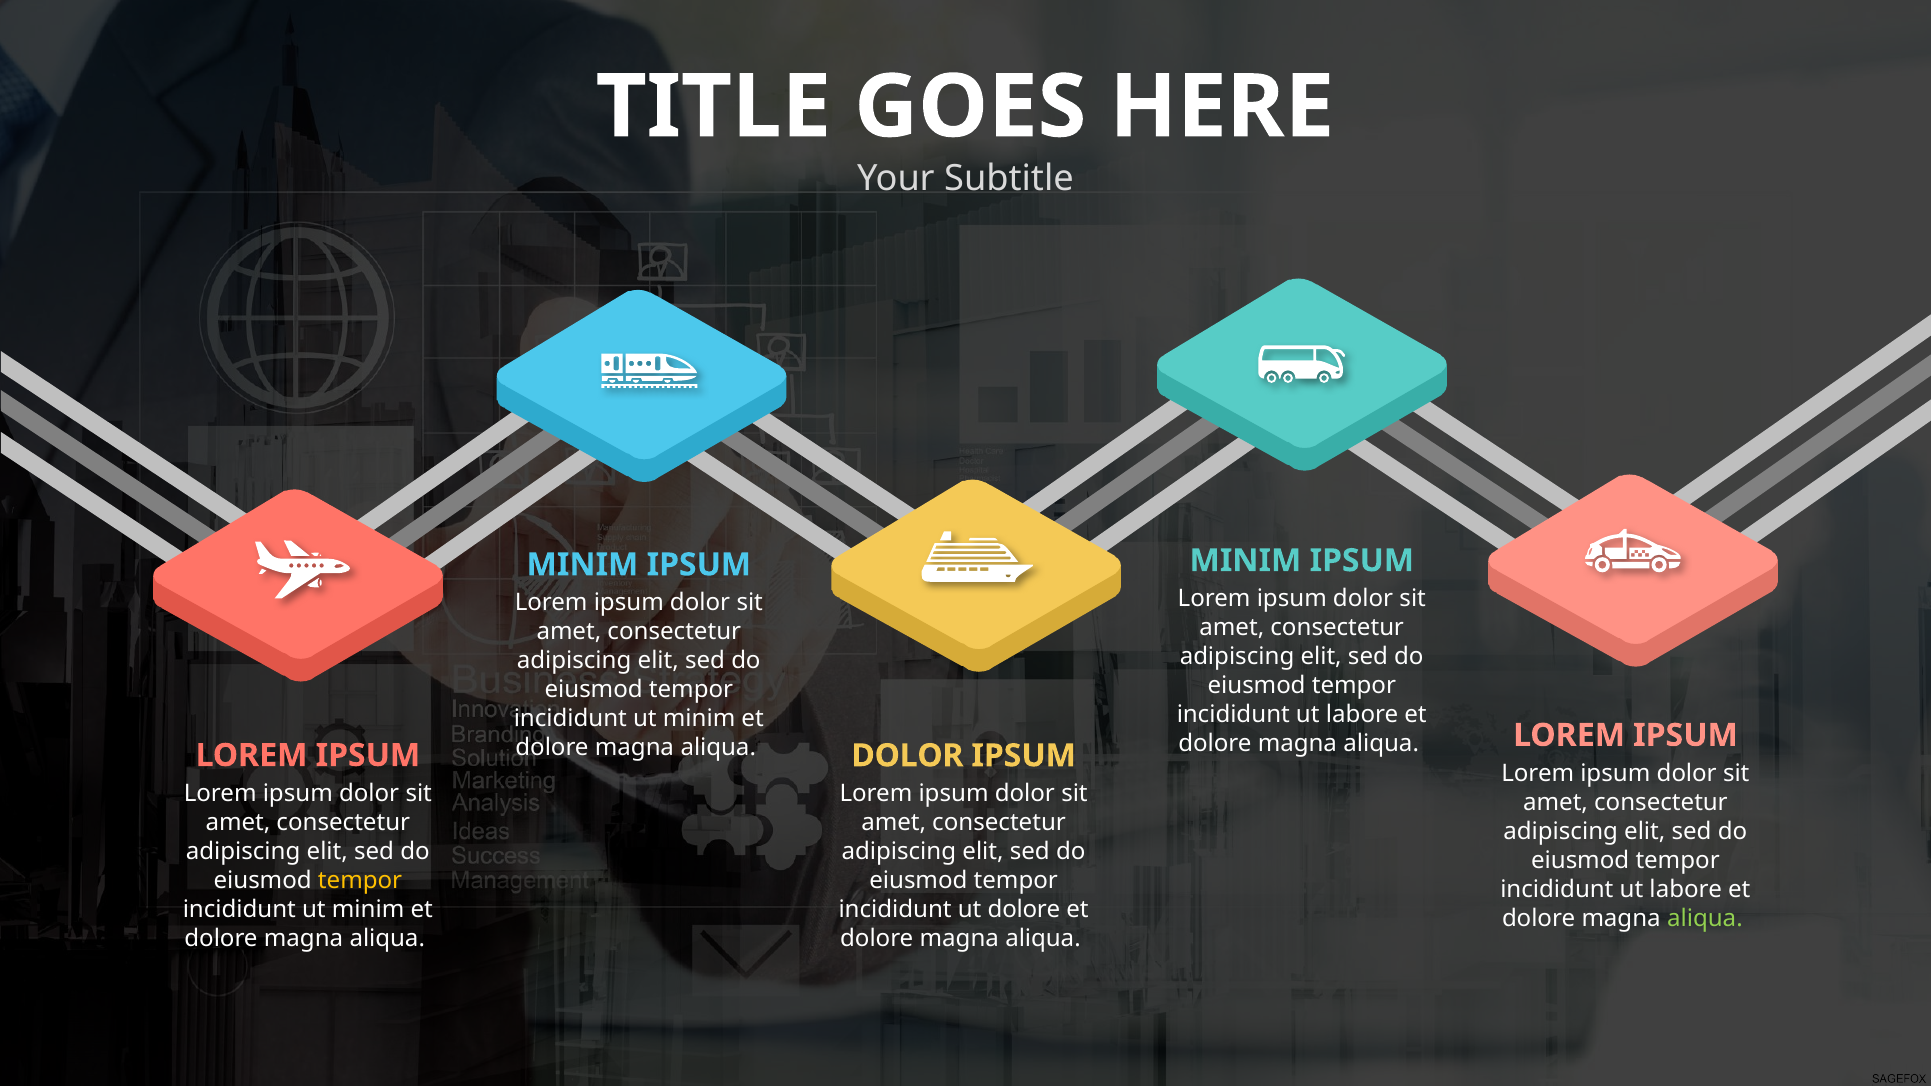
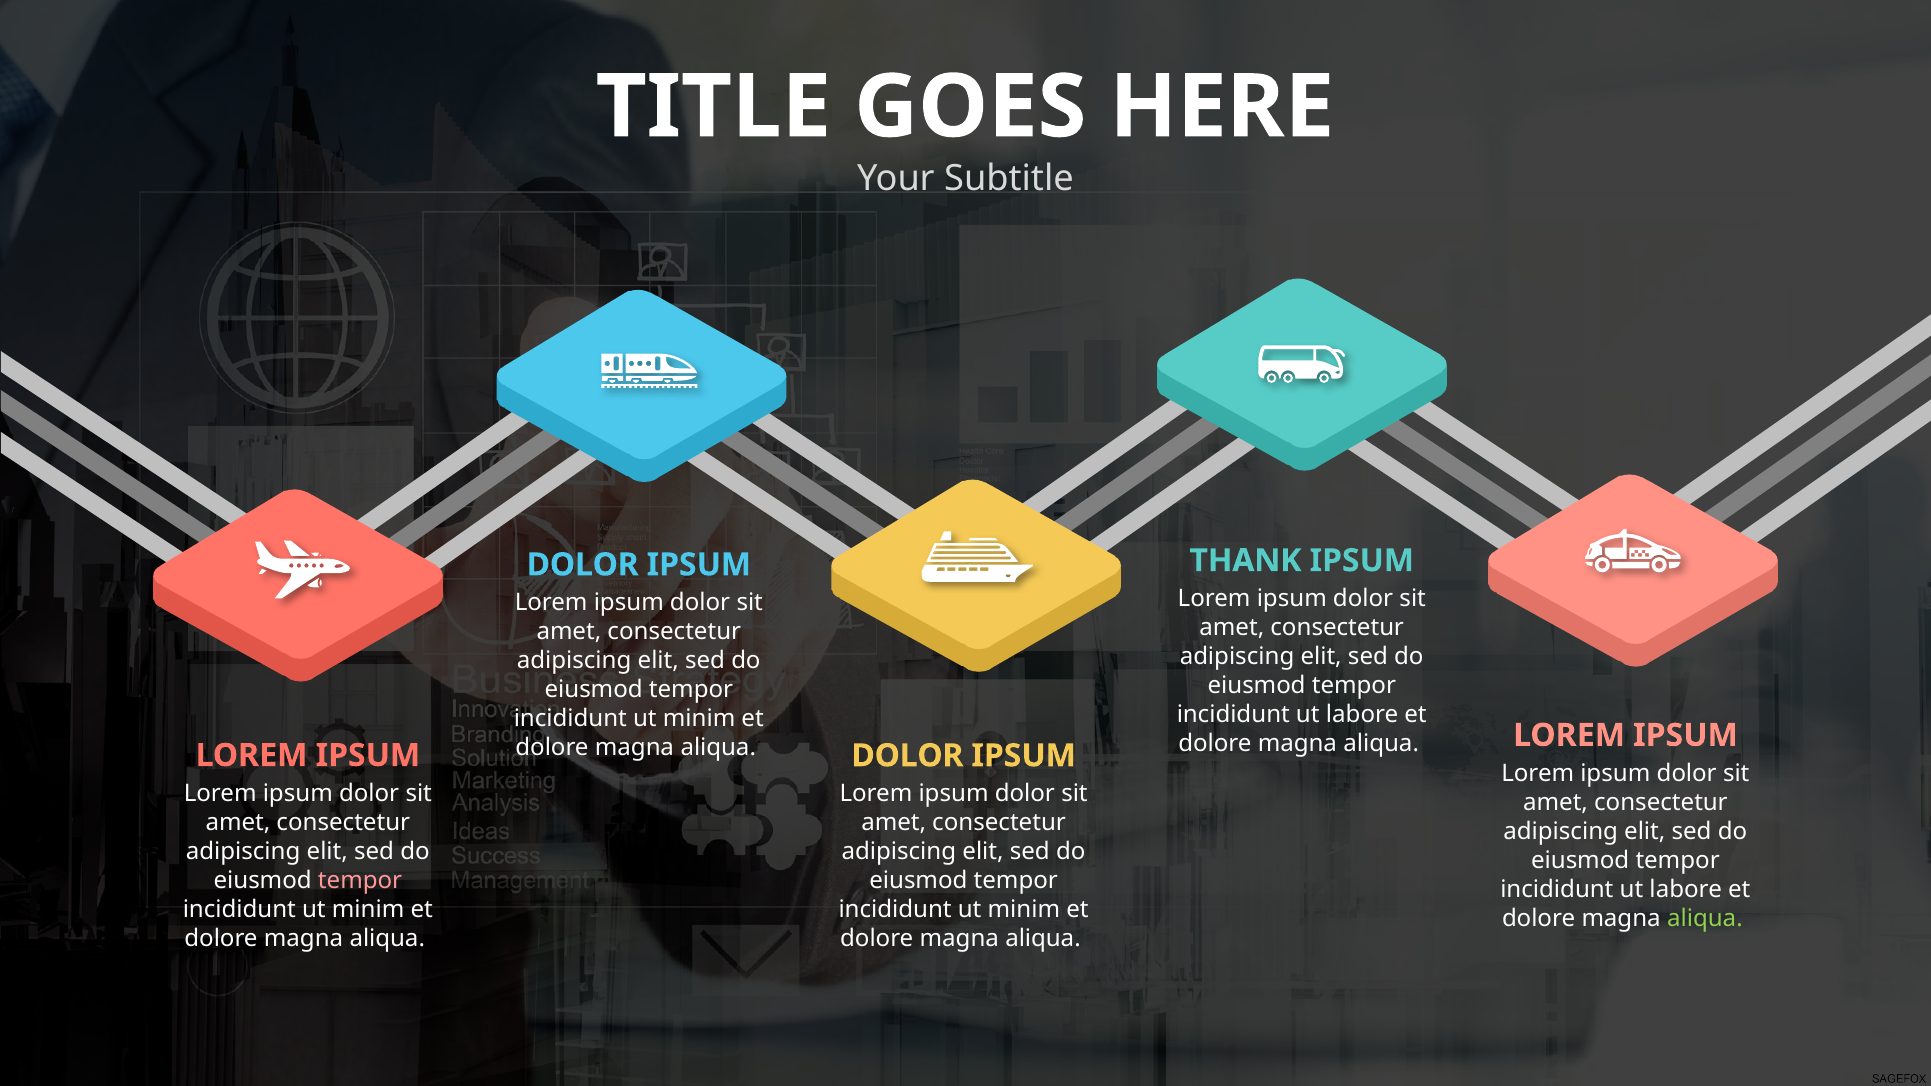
MINIM: MINIM -> THANK (1246, 561)
MINIM: MINIM -> DOLOR (583, 565)
tempor colour: yellow -> pink (360, 880)
dolore: dolore -> minim (1024, 910)
